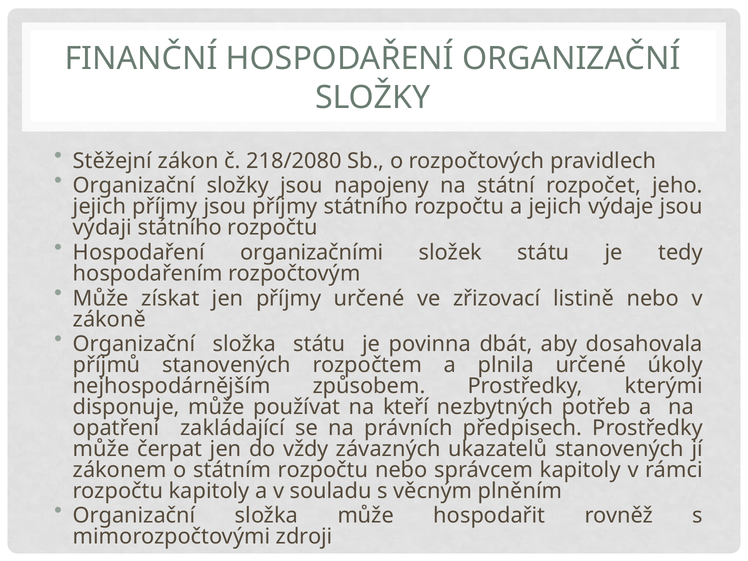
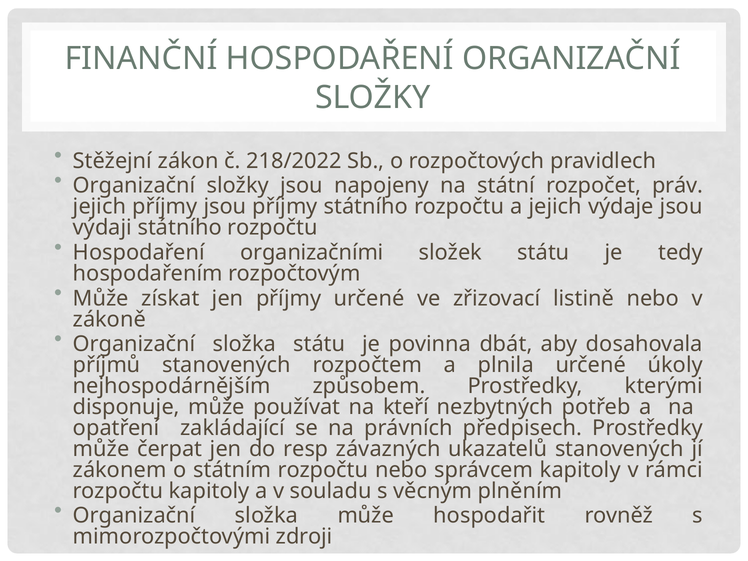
218/2080: 218/2080 -> 218/2022 (294, 161)
jeho: jeho -> práv (678, 186)
vždy: vždy -> resp (306, 449)
